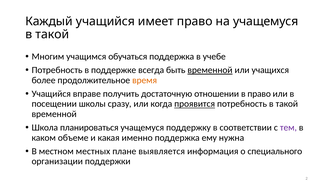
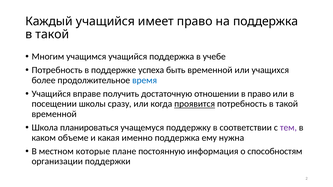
на учащемуся: учащемуся -> поддержка (266, 21)
учащимся обучаться: обучаться -> учащийся (128, 57)
всегда: всегда -> успеха (151, 70)
временной underline: present -> none (210, 70)
время colour: orange -> blue (145, 80)
местных: местных -> которые (93, 152)
выявляется: выявляется -> постоянную (162, 152)
специального: специального -> способностям (275, 152)
